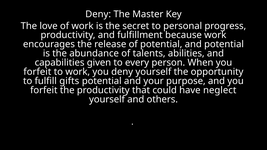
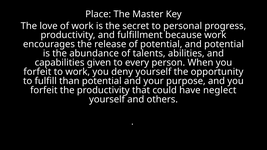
Deny: Deny -> Place (98, 14)
gifts: gifts -> than (69, 81)
